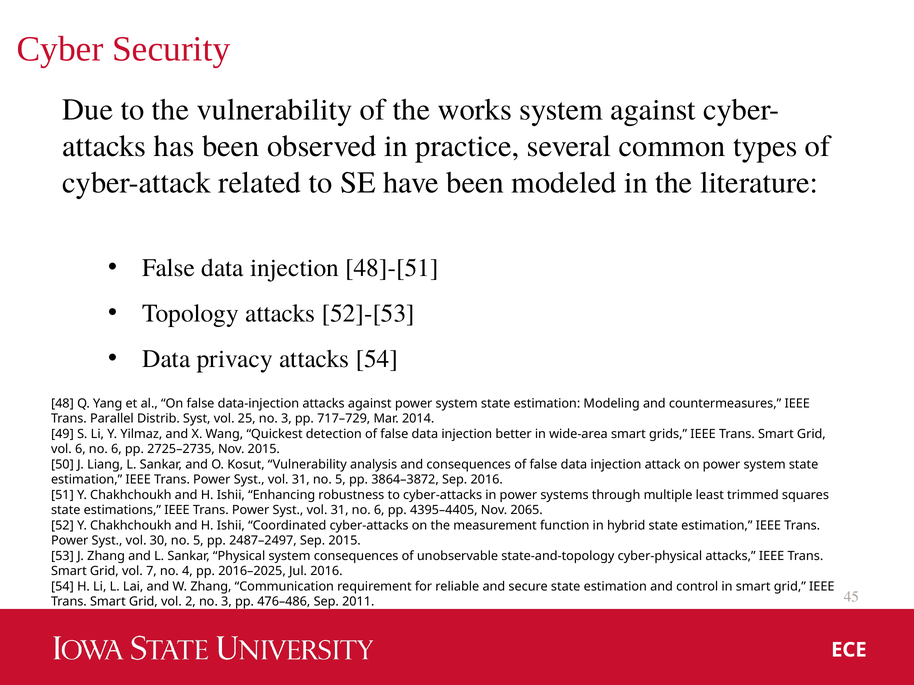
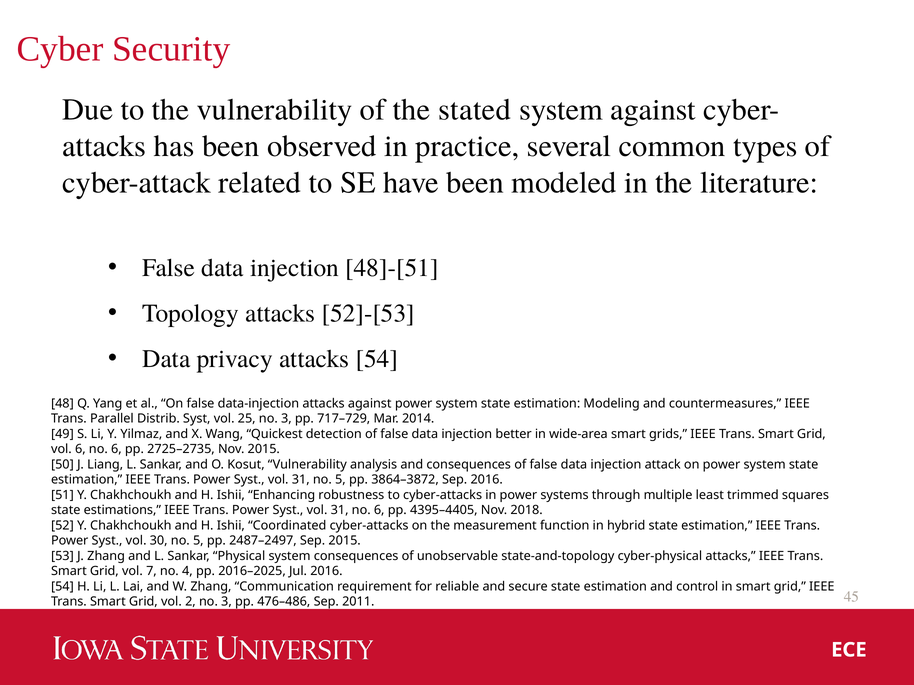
works: works -> stated (475, 110)
2065: 2065 -> 2018 (527, 511)
